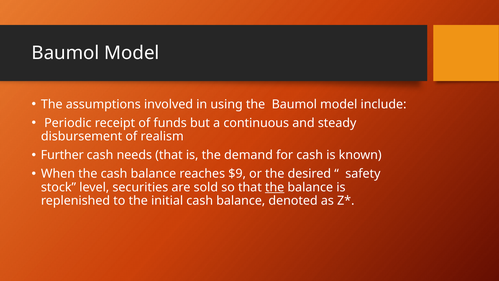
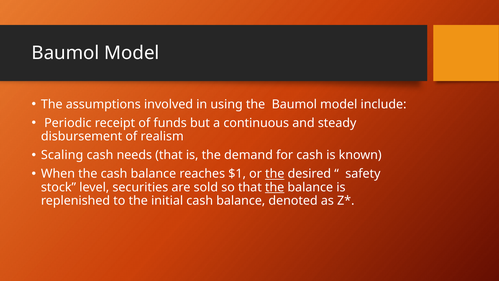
Further: Further -> Scaling (62, 155)
$9: $9 -> $1 (237, 174)
the underline: none -> present (275, 174)
